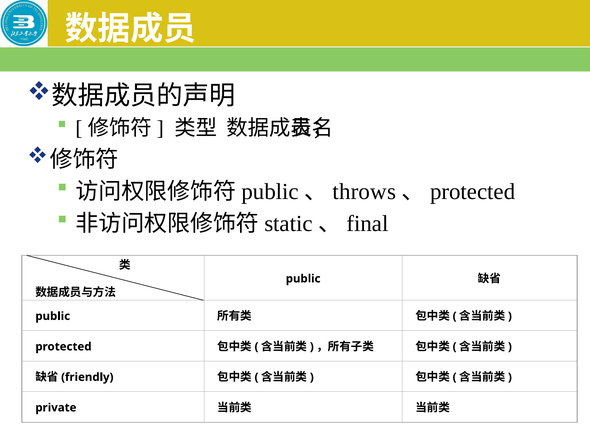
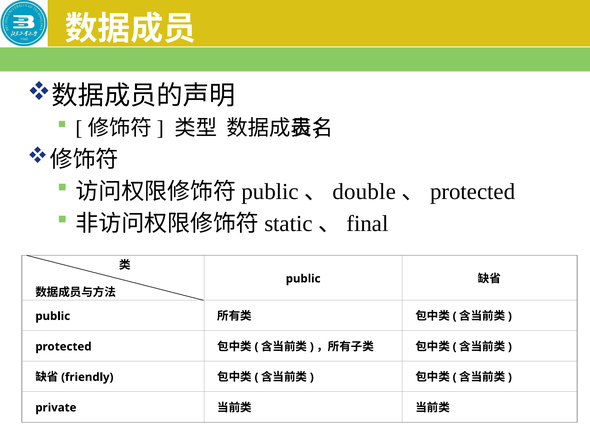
throws: throws -> double (364, 192)
